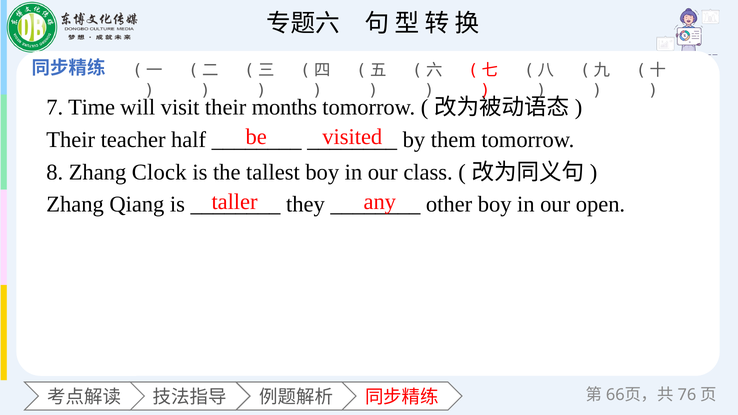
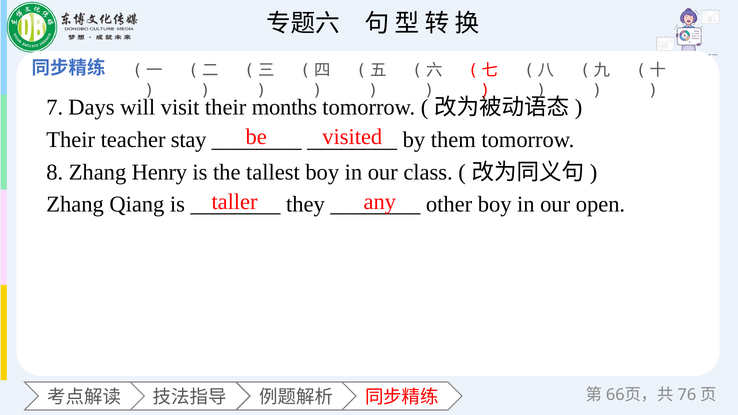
Time: Time -> Days (91, 107)
half: half -> stay (189, 140)
Clock: Clock -> Henry (159, 172)
